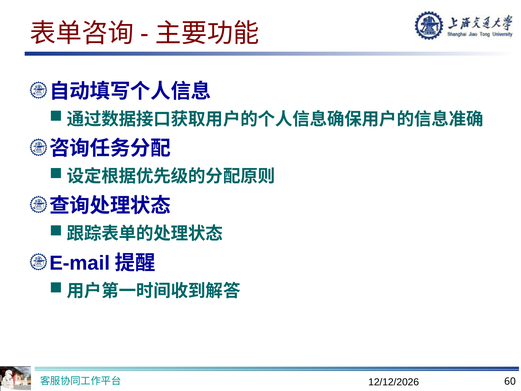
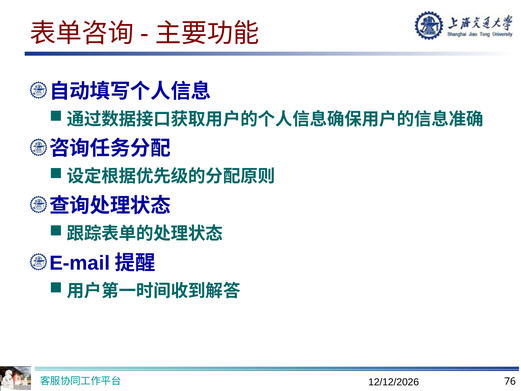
60: 60 -> 76 (510, 381)
